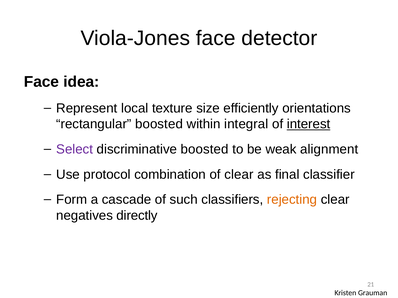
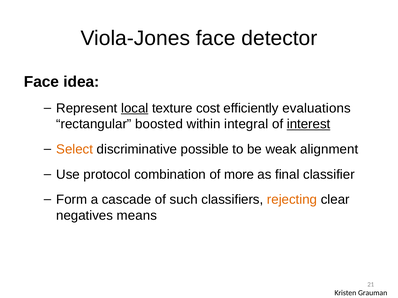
local underline: none -> present (135, 108)
size: size -> cost (208, 108)
orientations: orientations -> evaluations (316, 108)
Select colour: purple -> orange (75, 150)
discriminative boosted: boosted -> possible (205, 150)
of clear: clear -> more (239, 175)
directly: directly -> means (137, 216)
